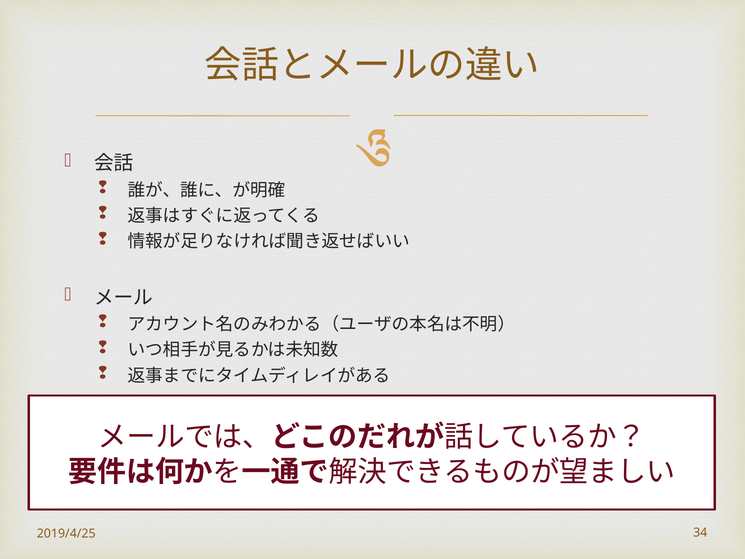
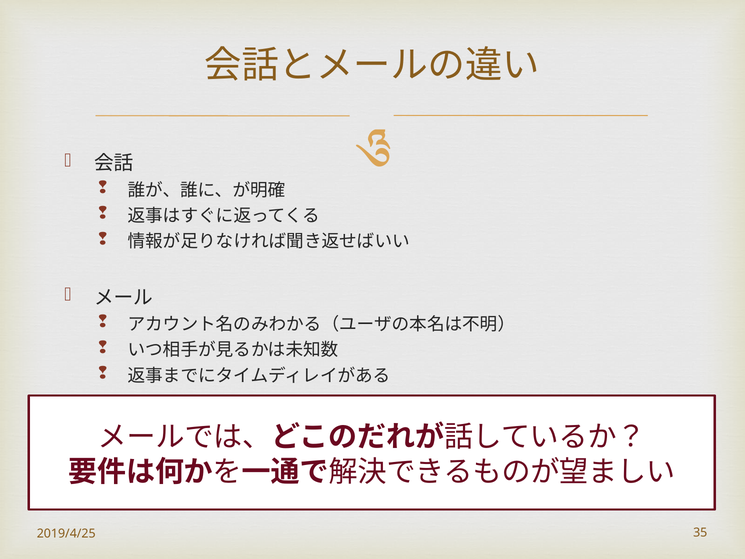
34: 34 -> 35 (700, 532)
